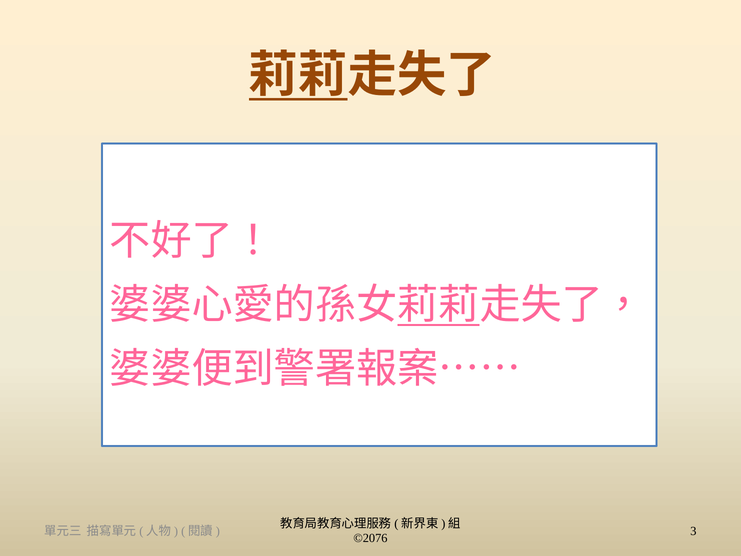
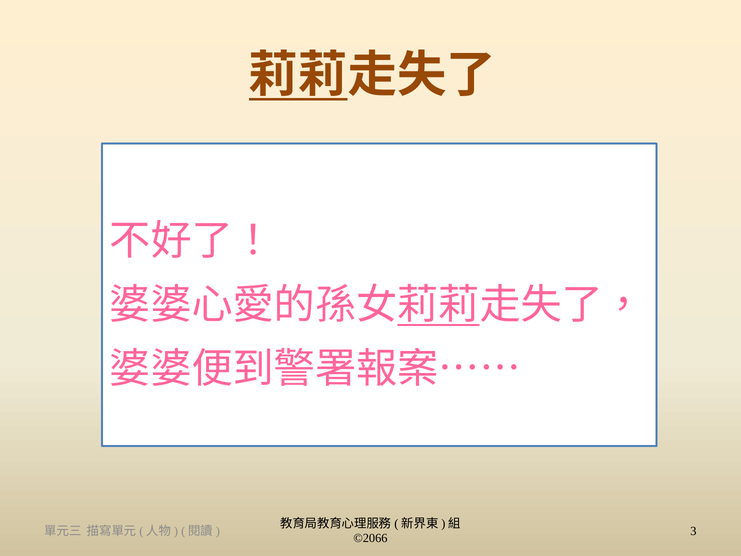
©2076: ©2076 -> ©2066 (370, 538)
